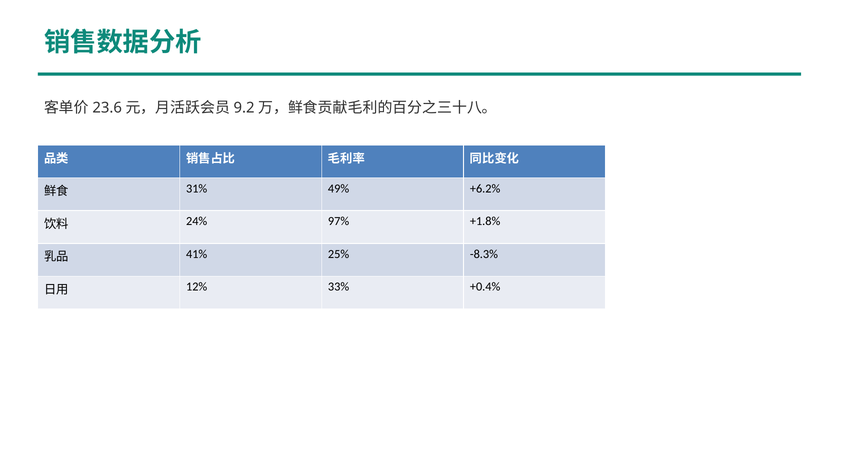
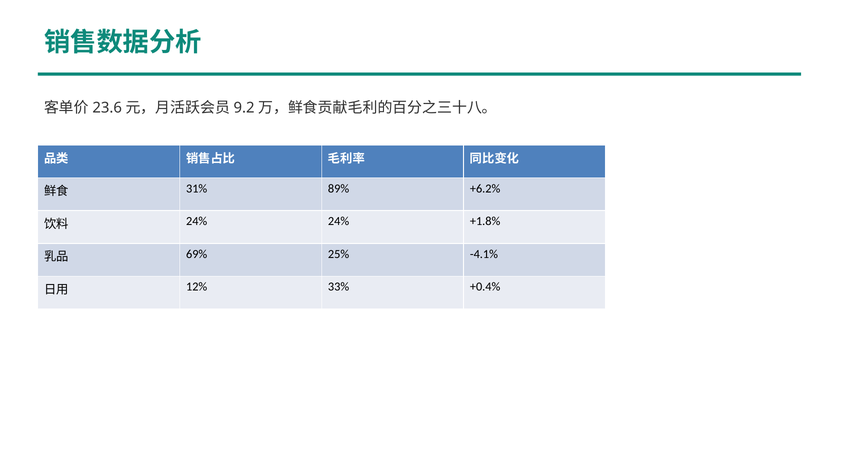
49%: 49% -> 89% (339, 189)
24% 97%: 97% -> 24% (339, 221)
41%: 41% -> 69% (197, 254)
-8.3%: -8.3% -> -4.1% (484, 254)
